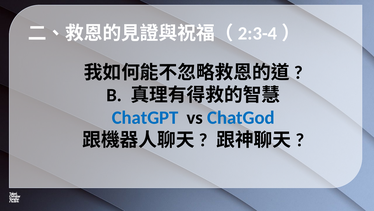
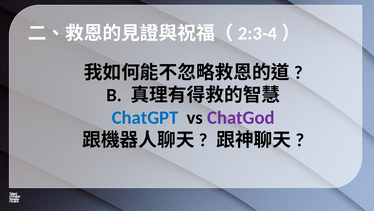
ChatGod colour: blue -> purple (241, 117)
